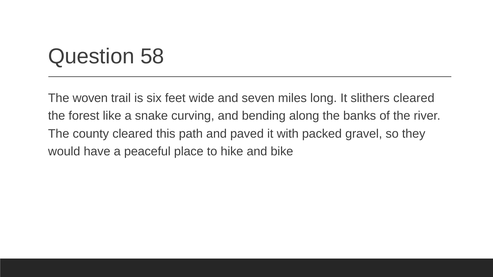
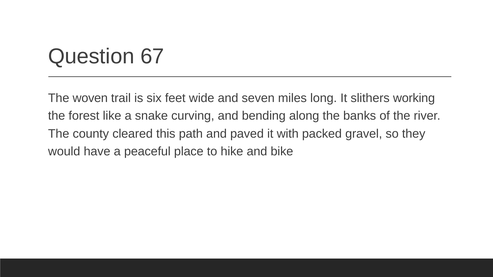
58: 58 -> 67 (152, 57)
slithers cleared: cleared -> working (414, 98)
